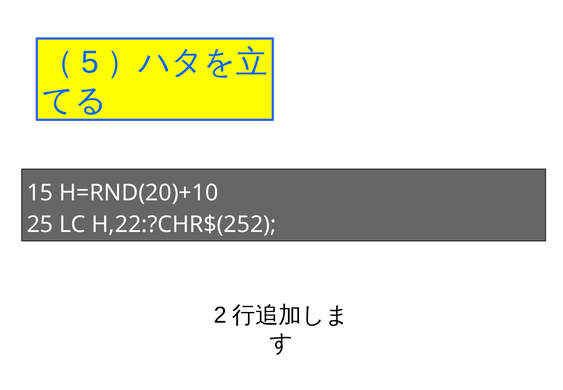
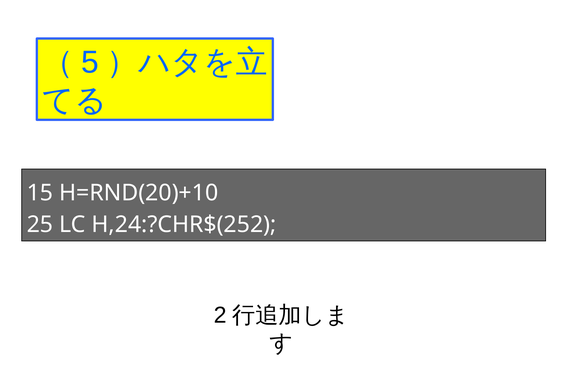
H,22:?CHR$(252: H,22:?CHR$(252 -> H,24:?CHR$(252 (184, 224)
